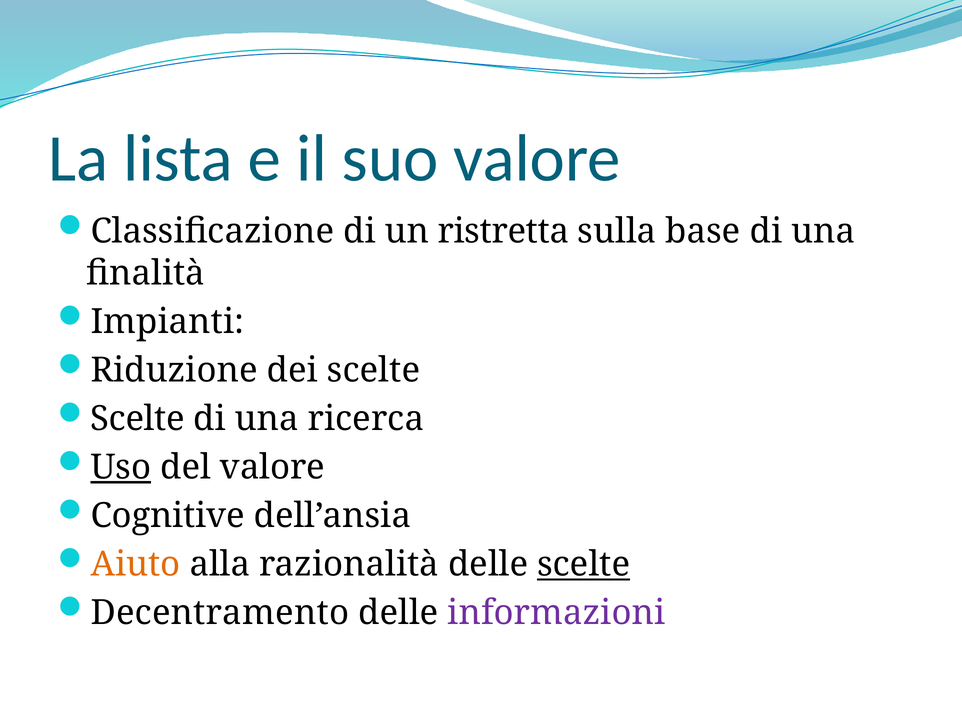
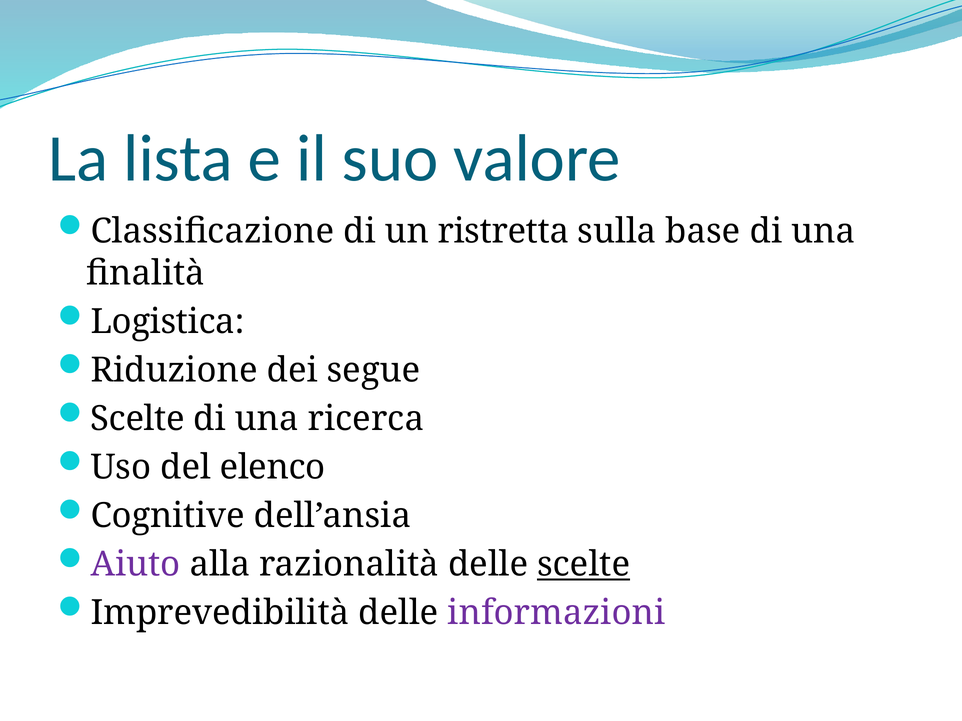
Impianti: Impianti -> Logistica (168, 322)
dei scelte: scelte -> segue (374, 370)
Uso underline: present -> none (121, 468)
del valore: valore -> elenco (273, 468)
Aiuto colour: orange -> purple (136, 565)
Decentramento: Decentramento -> Imprevedibilità (220, 613)
